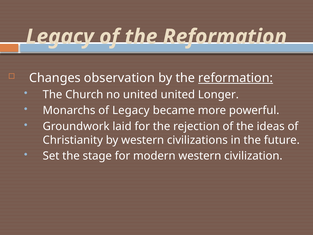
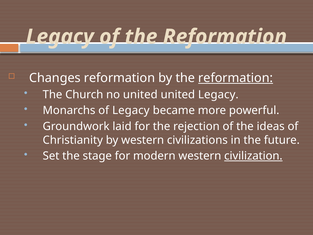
Changes observation: observation -> reformation (119, 78)
united Longer: Longer -> Legacy (218, 94)
civilization underline: none -> present (253, 156)
